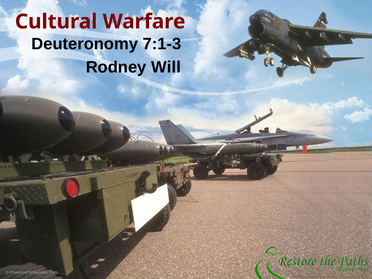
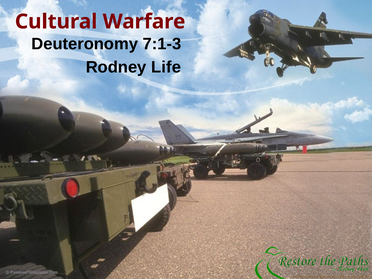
Will: Will -> Life (166, 67)
